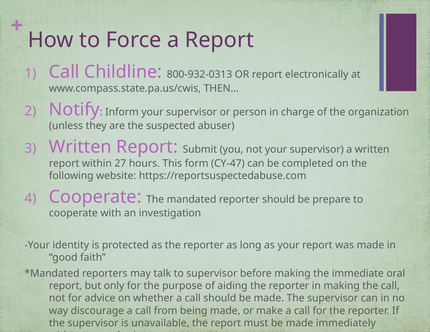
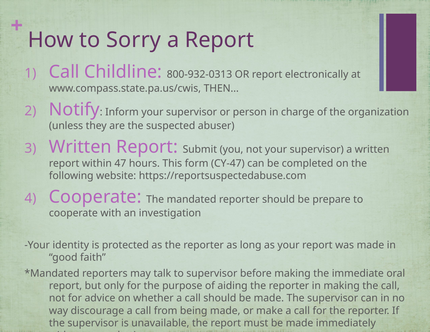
Force: Force -> Sorry (134, 40)
27: 27 -> 47 (120, 163)
